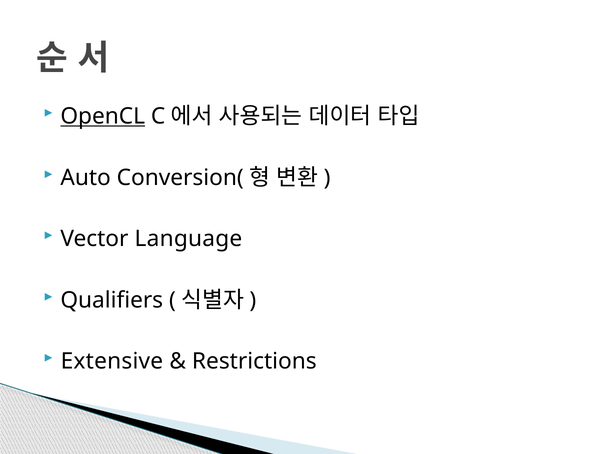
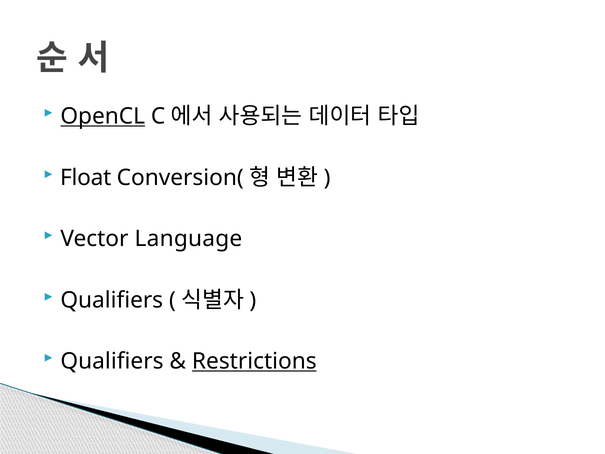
Auto: Auto -> Float (86, 177)
Extensive: Extensive -> Qualifiers (112, 361)
Restrictions underline: none -> present (254, 361)
